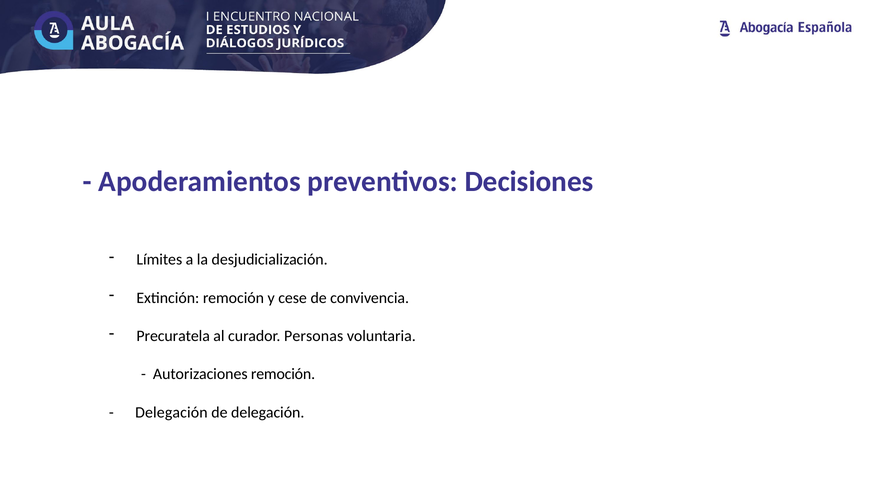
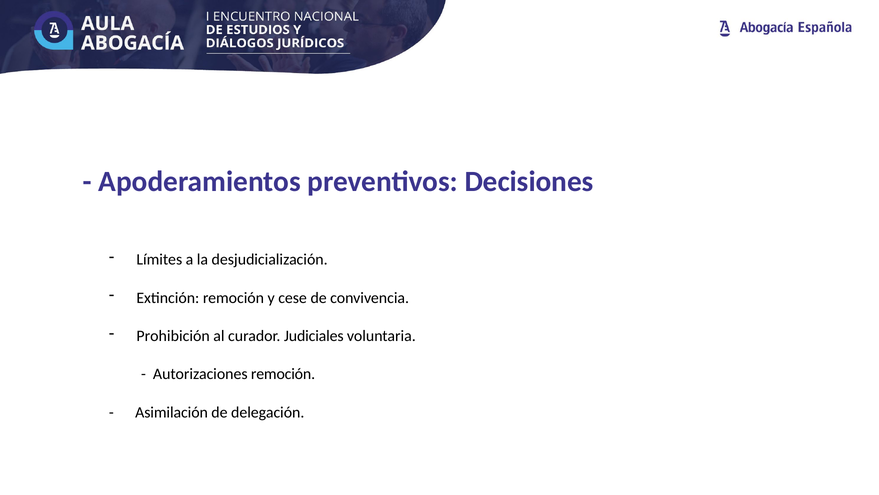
Precuratela: Precuratela -> Prohibición (173, 336)
Personas: Personas -> Judiciales (314, 336)
Delegación: Delegación -> Asimilación (172, 412)
